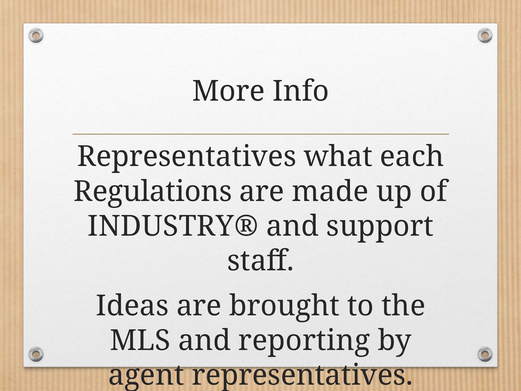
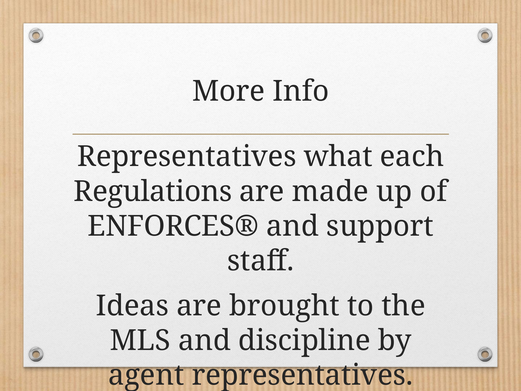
INDUSTRY®: INDUSTRY® -> ENFORCES® (173, 226)
reporting: reporting -> discipline (304, 340)
